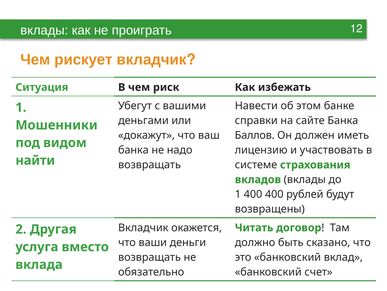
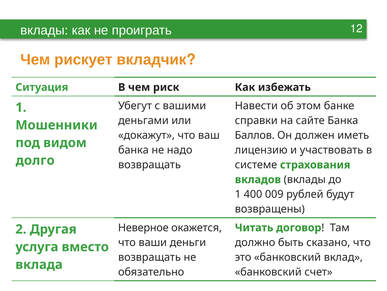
найти: найти -> долго (35, 160)
400 400: 400 -> 009 (274, 194)
Вкладчик: Вкладчик -> Неверное (143, 227)
